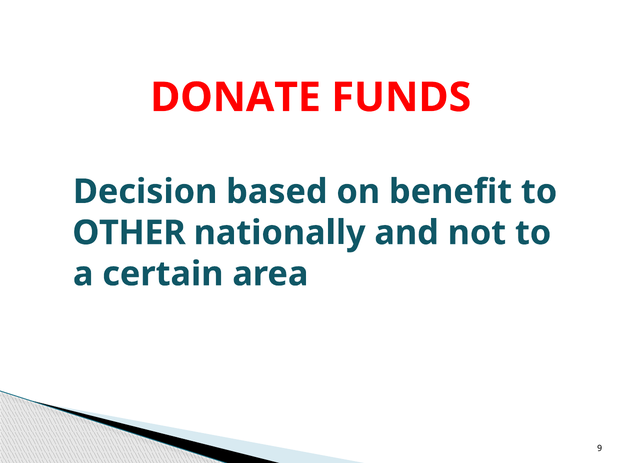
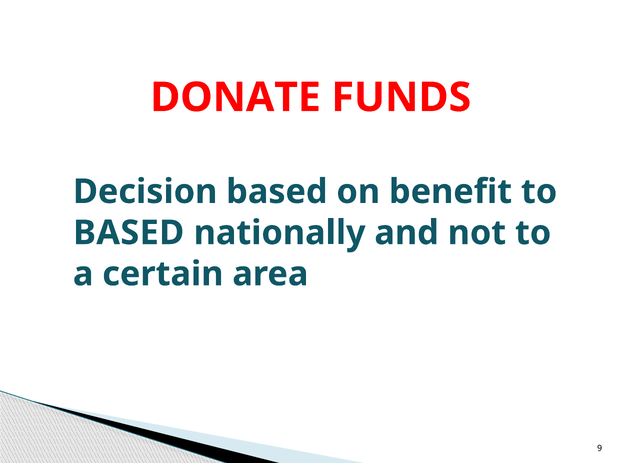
OTHER: OTHER -> BASED (129, 233)
